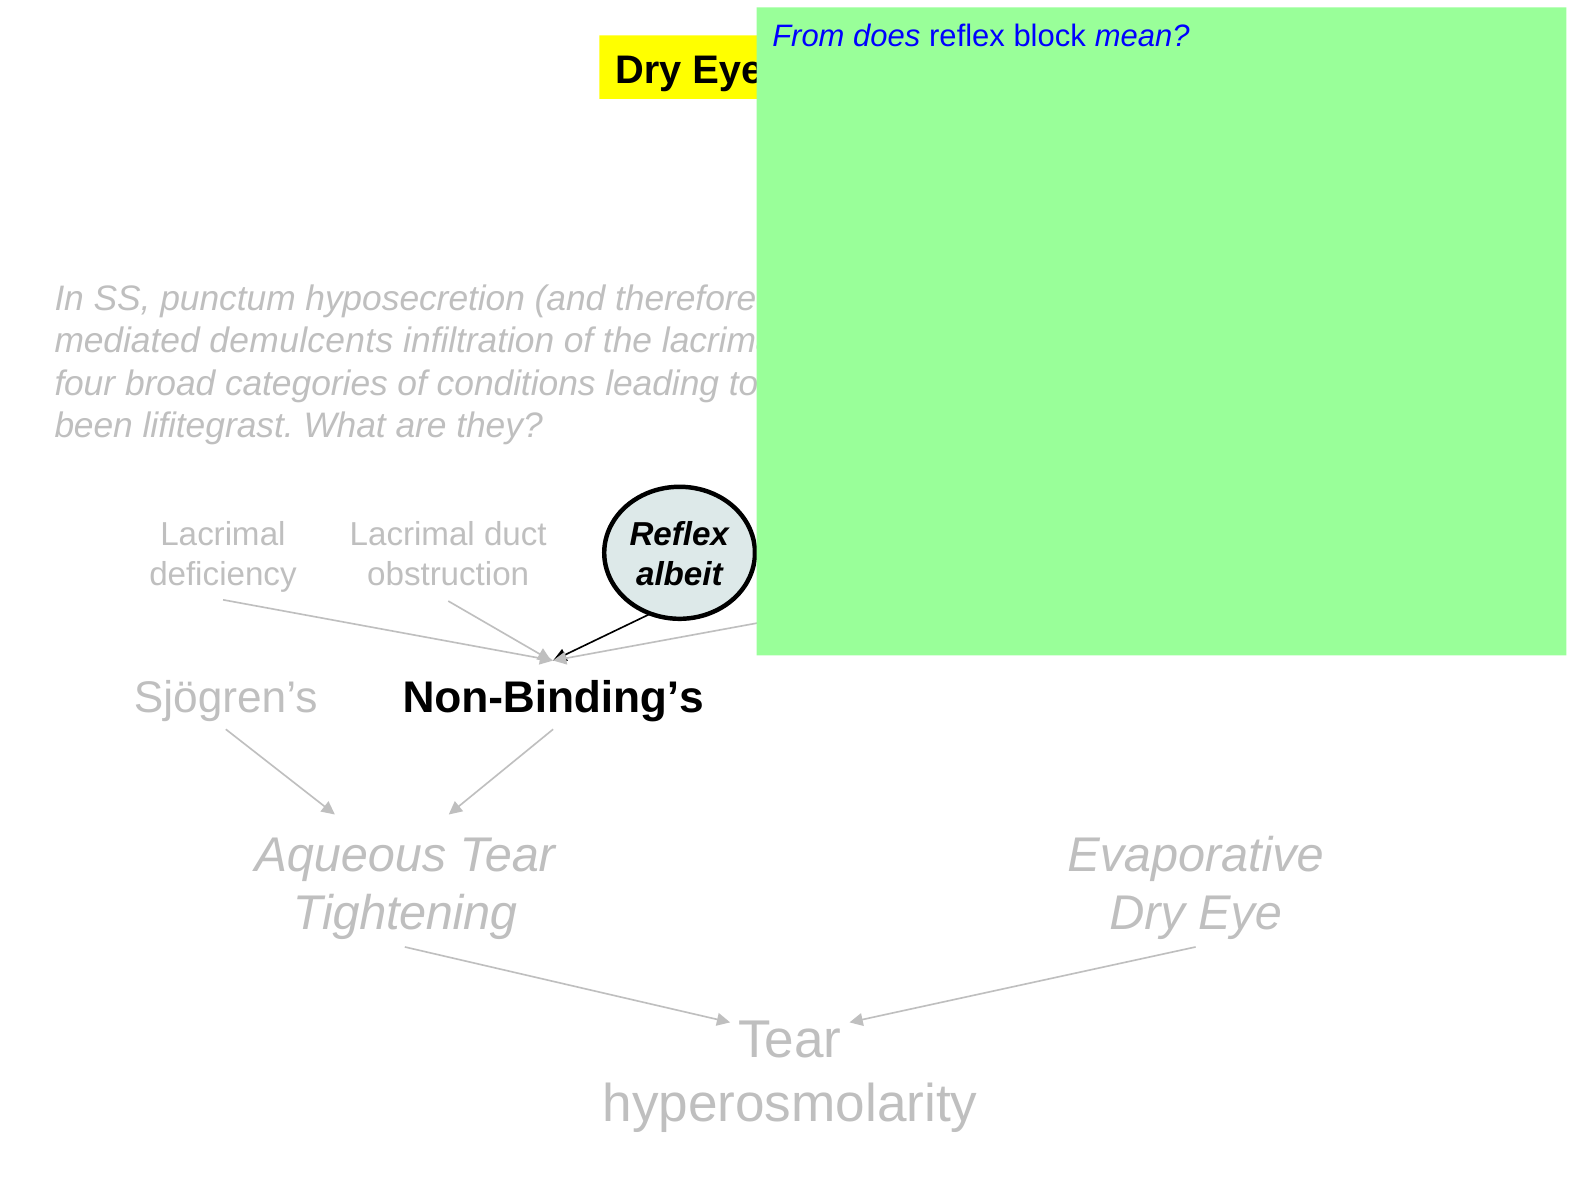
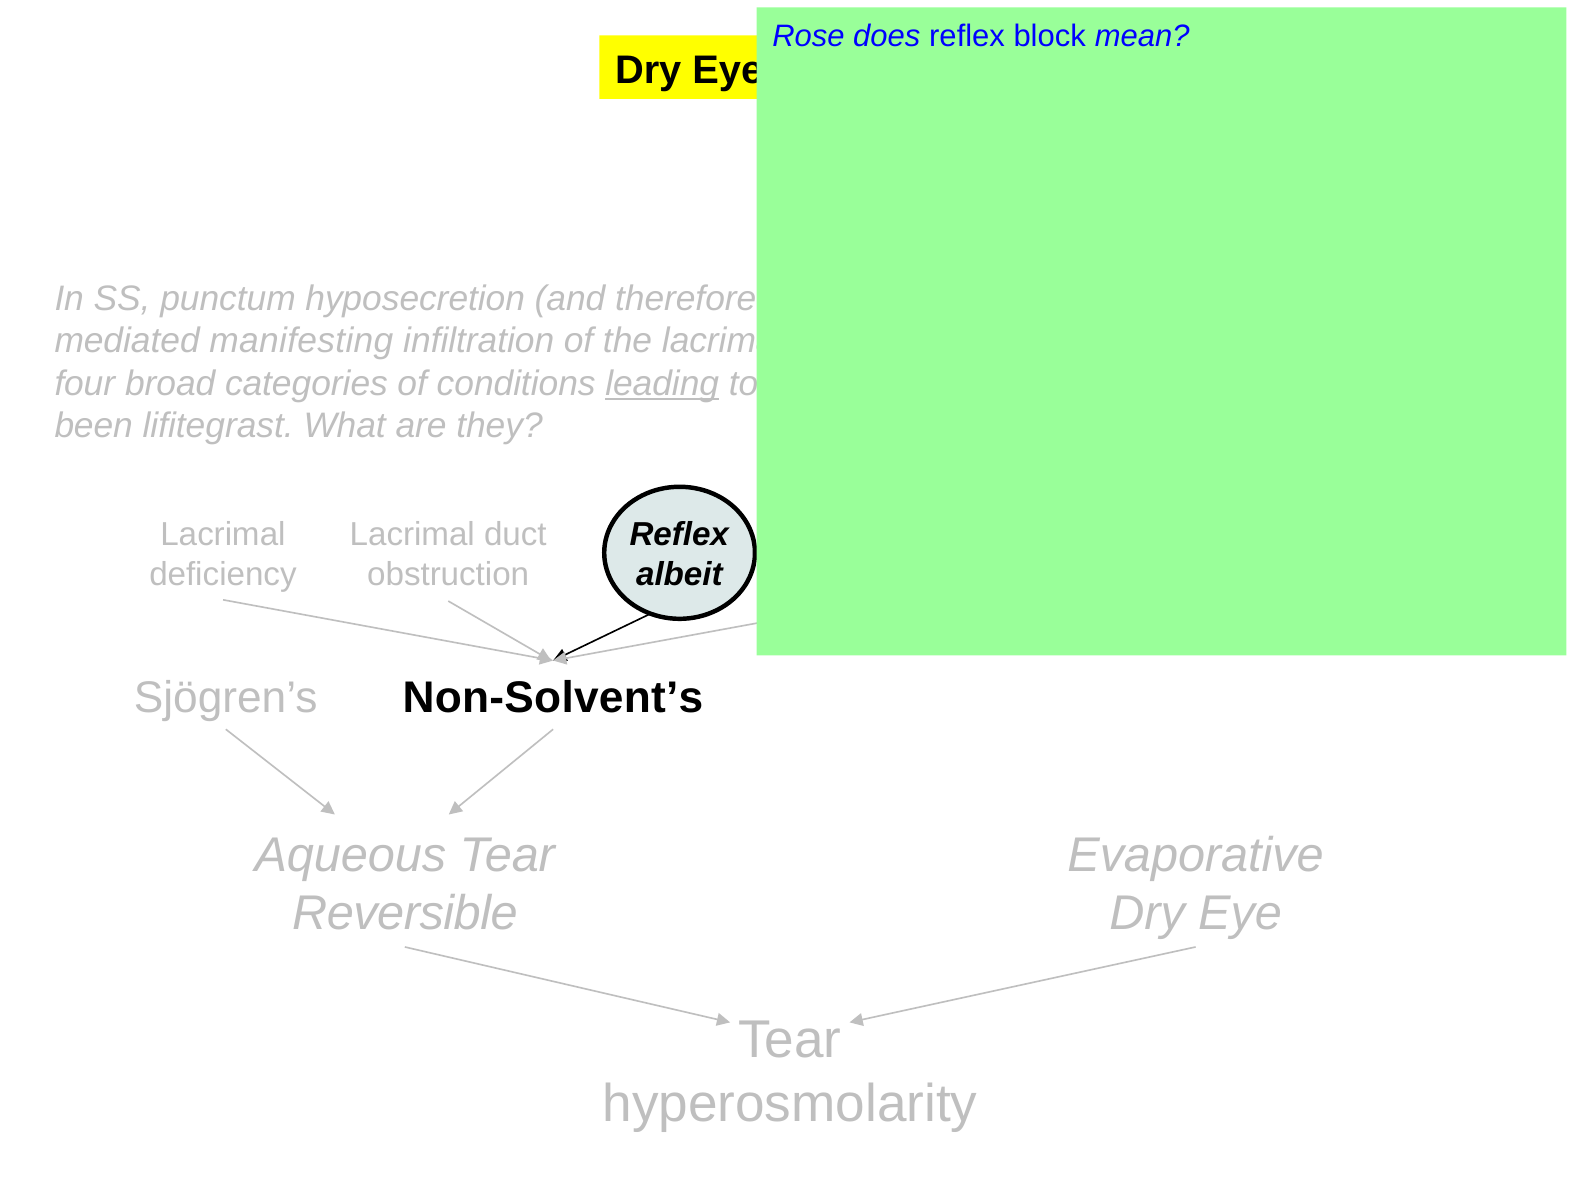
From: From -> Rose (808, 36)
demulcents: demulcents -> manifesting (301, 341)
leading underline: none -> present (662, 383)
Non-Binding’s: Non-Binding’s -> Non-Solvent’s (553, 698)
Tightening: Tightening -> Reversible (405, 913)
